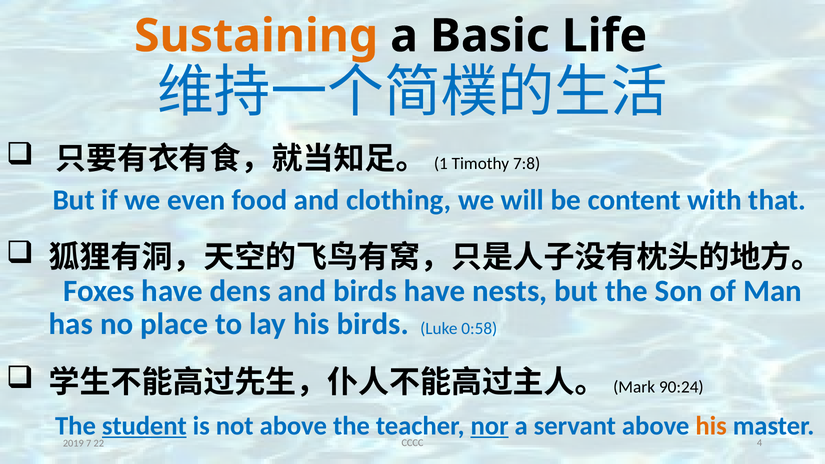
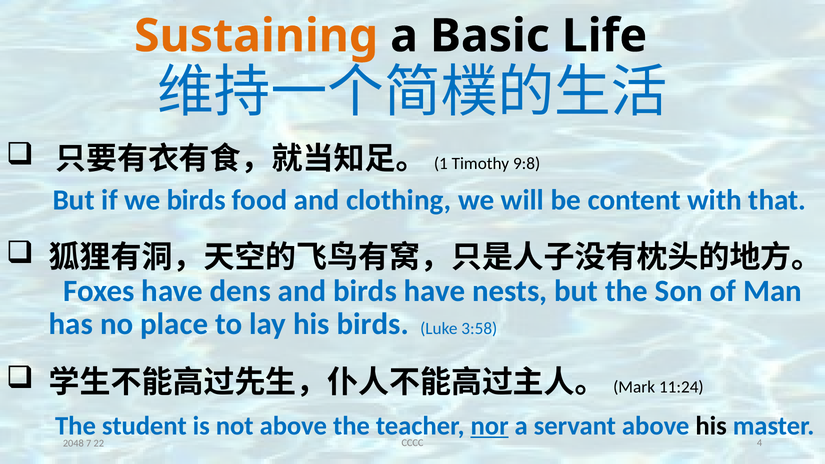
7:8: 7:8 -> 9:8 (527, 164)
we even: even -> birds (196, 200)
0:58: 0:58 -> 3:58 (479, 329)
90:24: 90:24 -> 11:24 (681, 387)
student underline: present -> none (144, 426)
his colour: orange -> black (711, 426)
2019: 2019 -> 2048 (73, 443)
